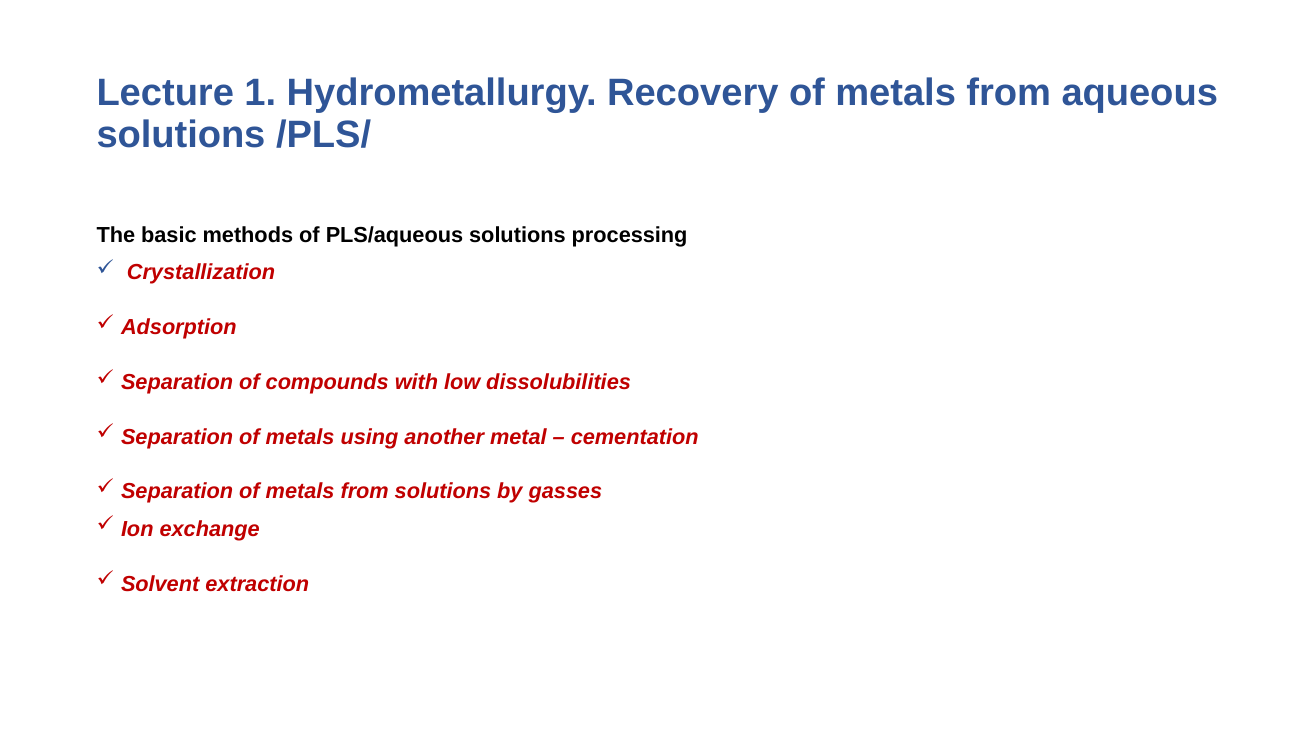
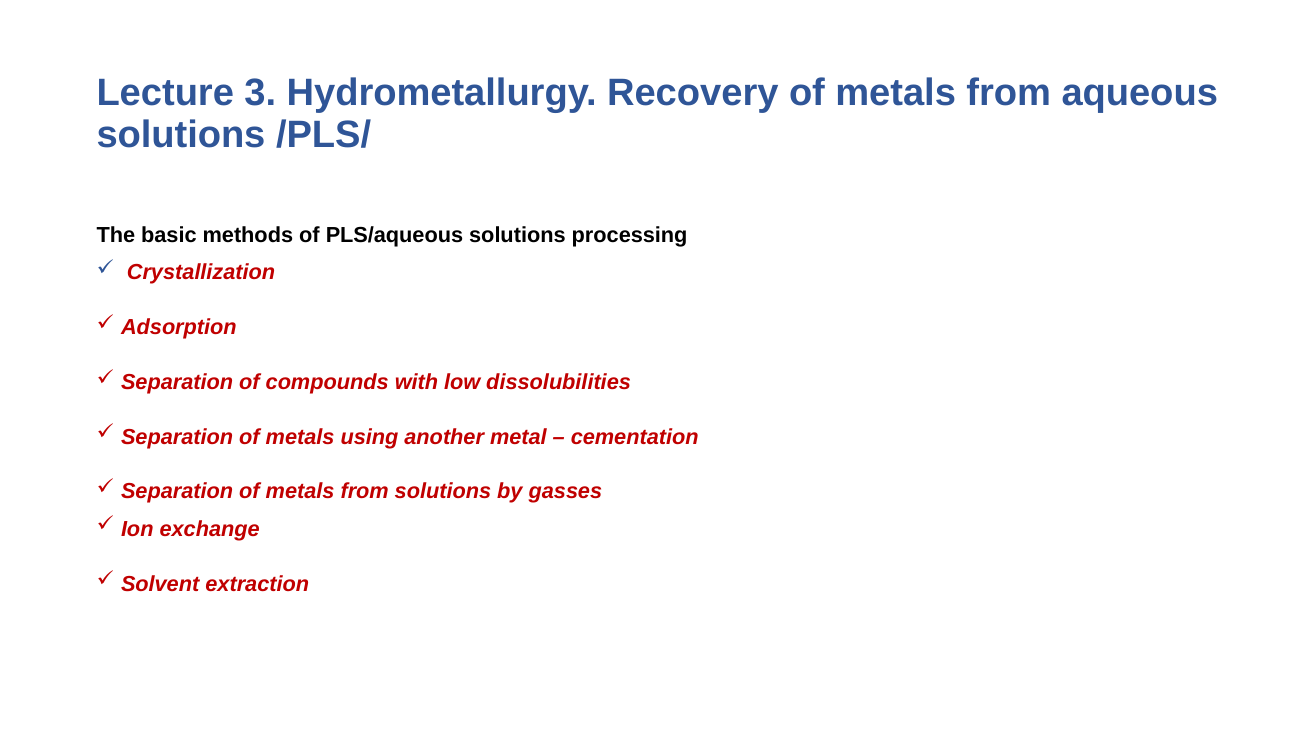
1: 1 -> 3 (260, 93)
